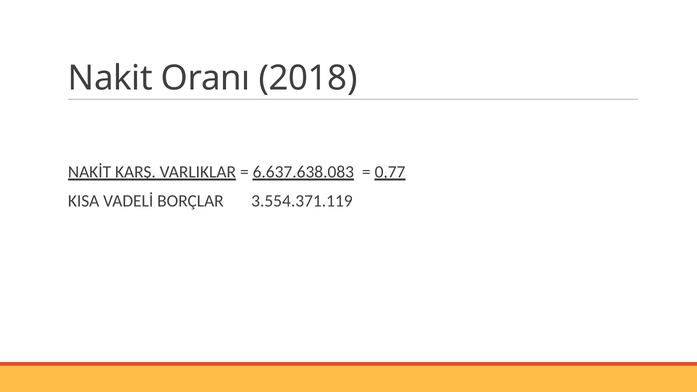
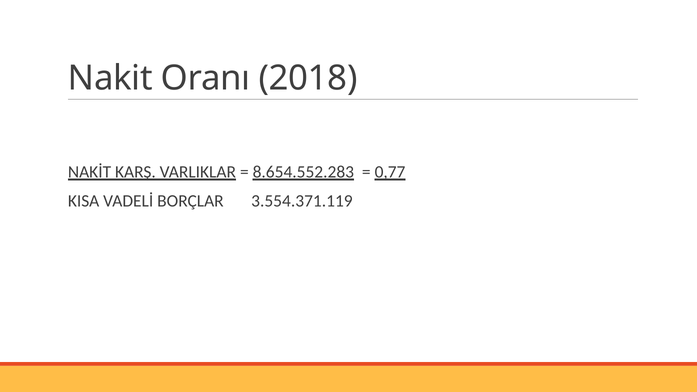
6.637.638.083: 6.637.638.083 -> 8.654.552.283 (303, 172)
